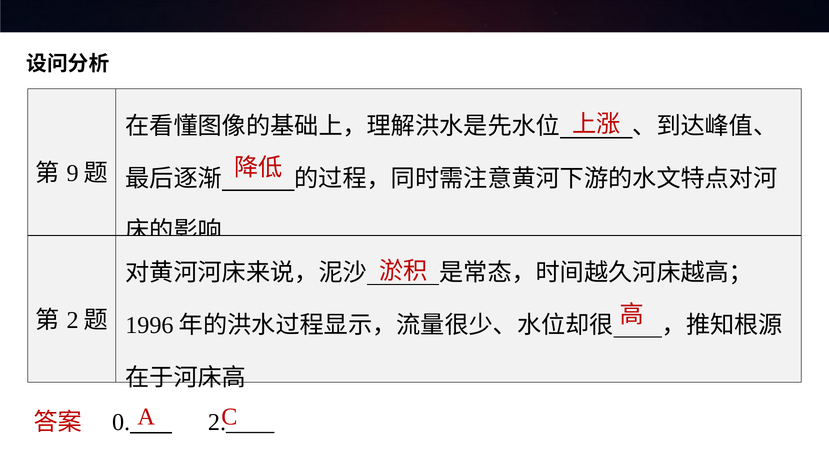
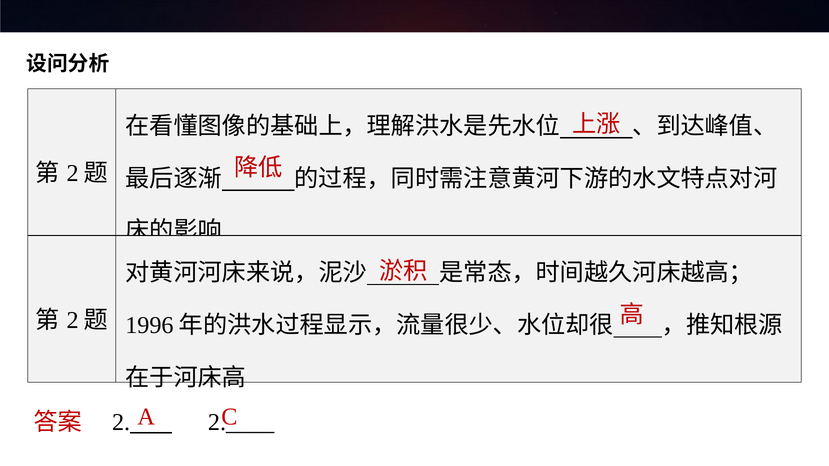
9: 9 -> 2 (73, 174)
0: 0 -> 2 (121, 422)
